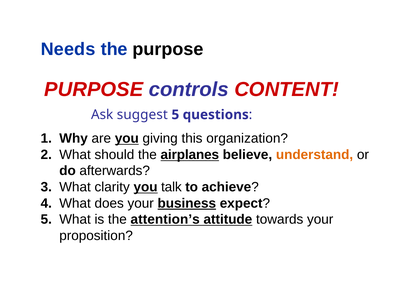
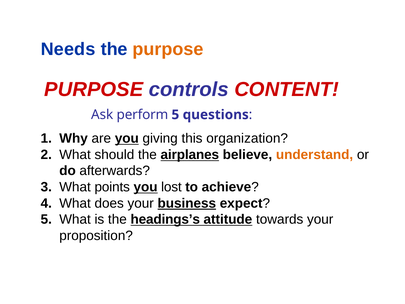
purpose colour: black -> orange (168, 49)
suggest: suggest -> perform (142, 115)
clarity: clarity -> points (112, 187)
talk: talk -> lost (171, 187)
attention’s: attention’s -> headings’s (165, 219)
